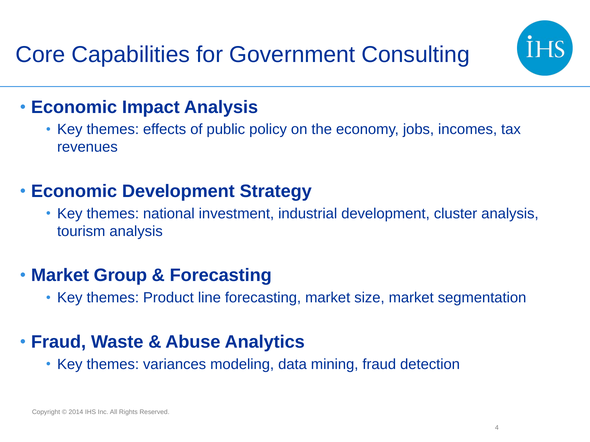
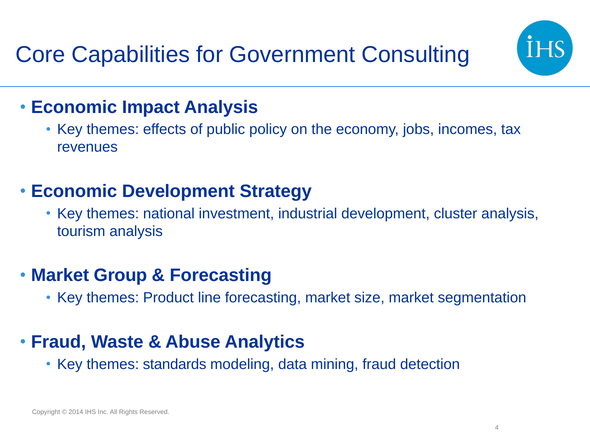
variances: variances -> standards (175, 365)
